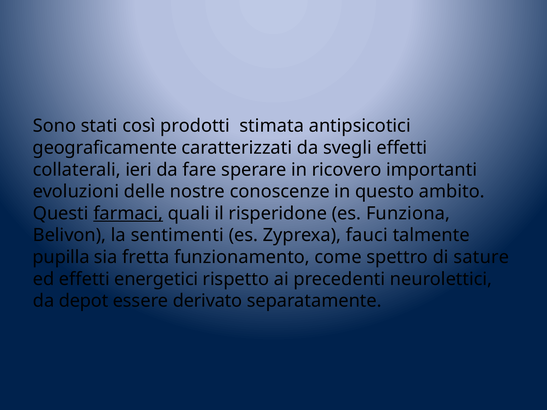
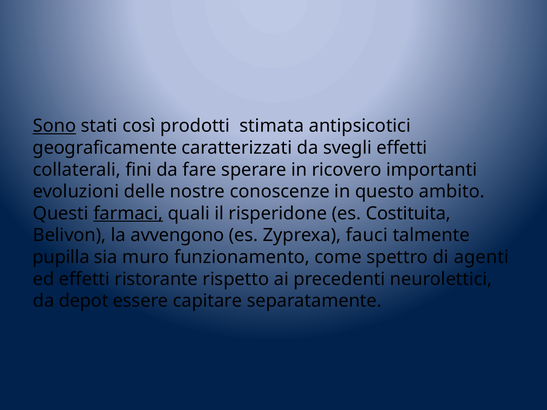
Sono underline: none -> present (54, 126)
ieri: ieri -> fini (139, 170)
Funziona: Funziona -> Costituita (408, 214)
sentimenti: sentimenti -> avvengono (177, 235)
fretta: fretta -> muro (146, 257)
sature: sature -> agenti (481, 257)
energetici: energetici -> ristorante (156, 279)
derivato: derivato -> capitare (207, 301)
